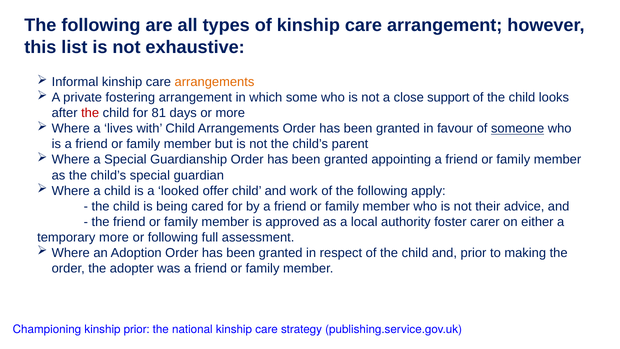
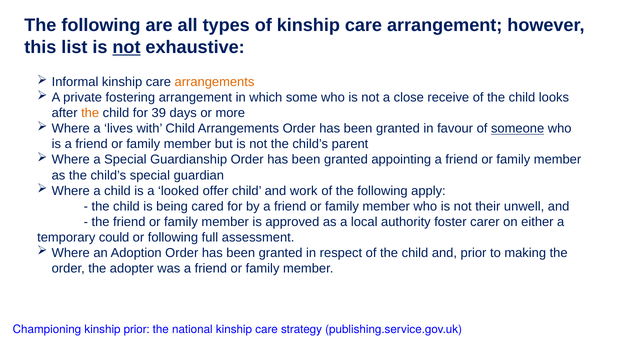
not underline: none -> present (127, 47)
support: support -> receive (448, 98)
the colour: red -> orange (90, 113)
81: 81 -> 39 (159, 113)
advice: advice -> unwell (524, 206)
temporary more: more -> could (114, 237)
